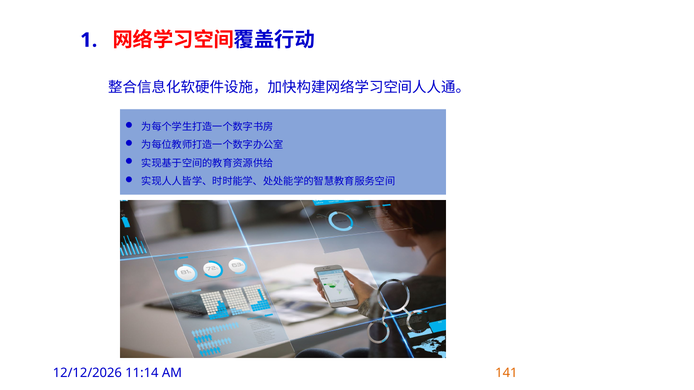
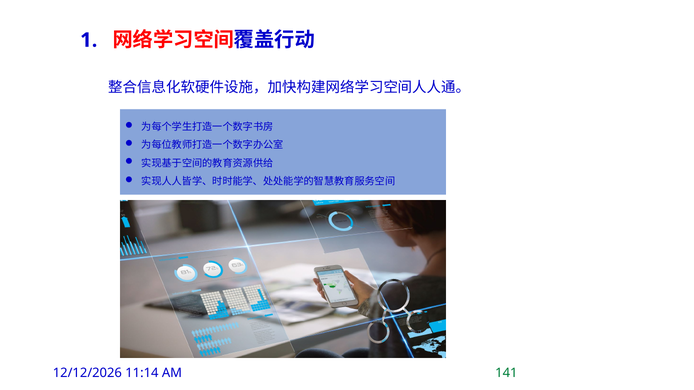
141 colour: orange -> green (506, 373)
